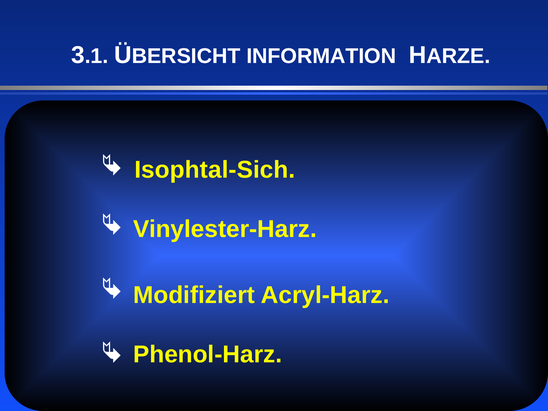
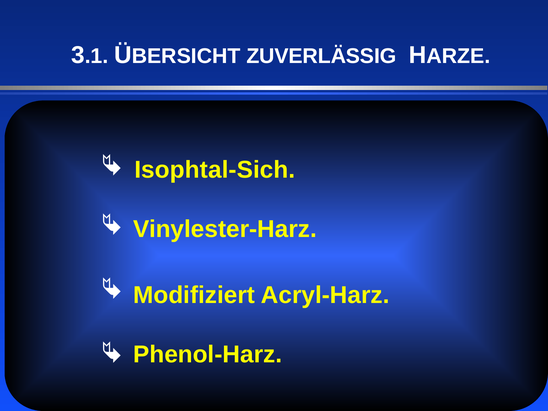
INFORMATION: INFORMATION -> ZUVERLÄSSIG (321, 56)
